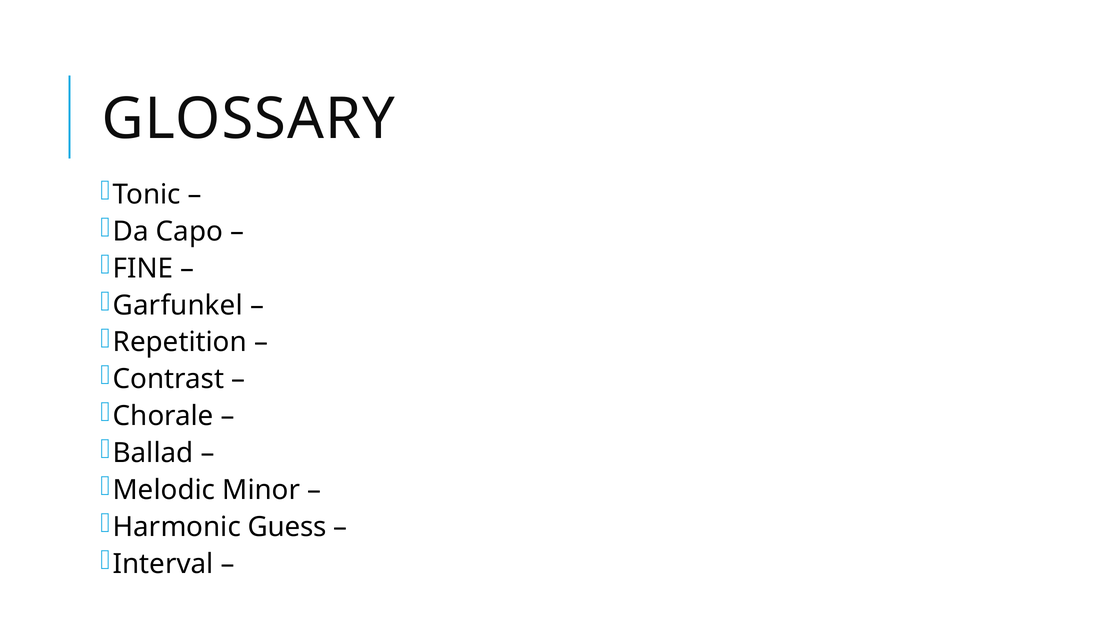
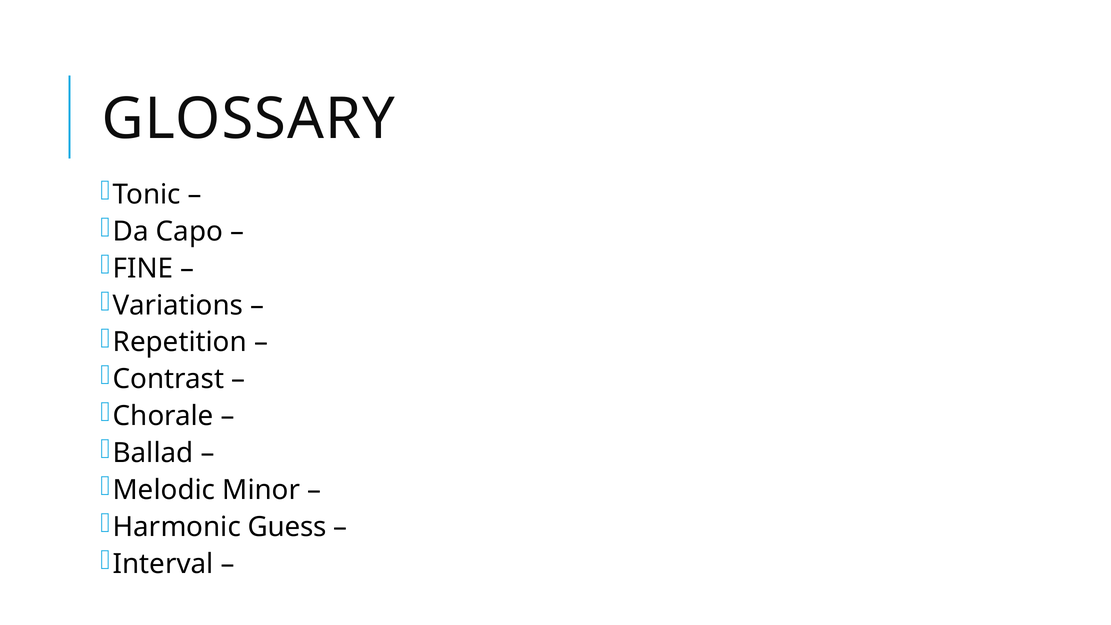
Garfunkel: Garfunkel -> Variations (178, 305)
